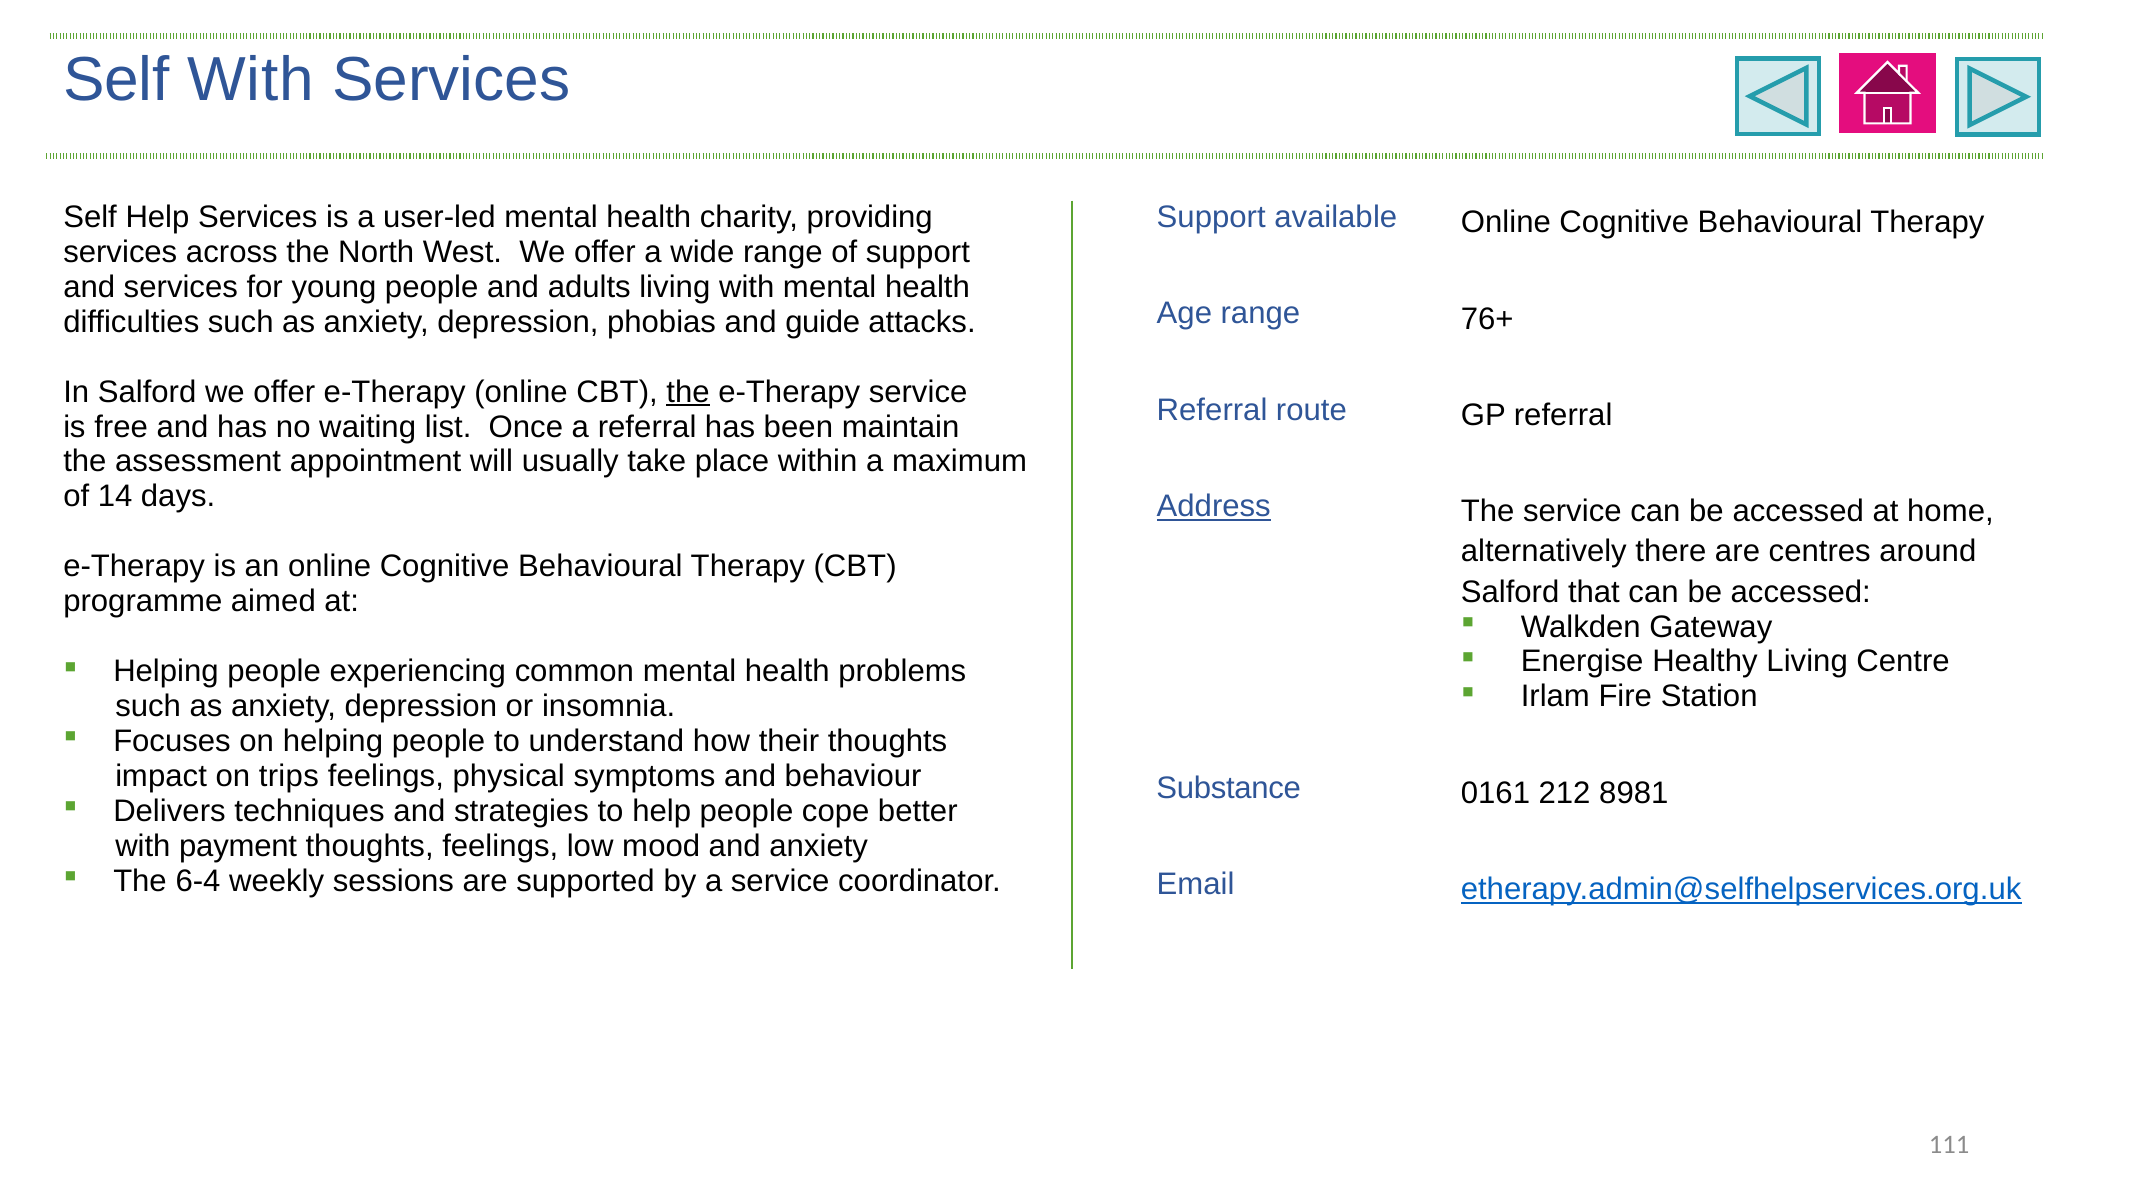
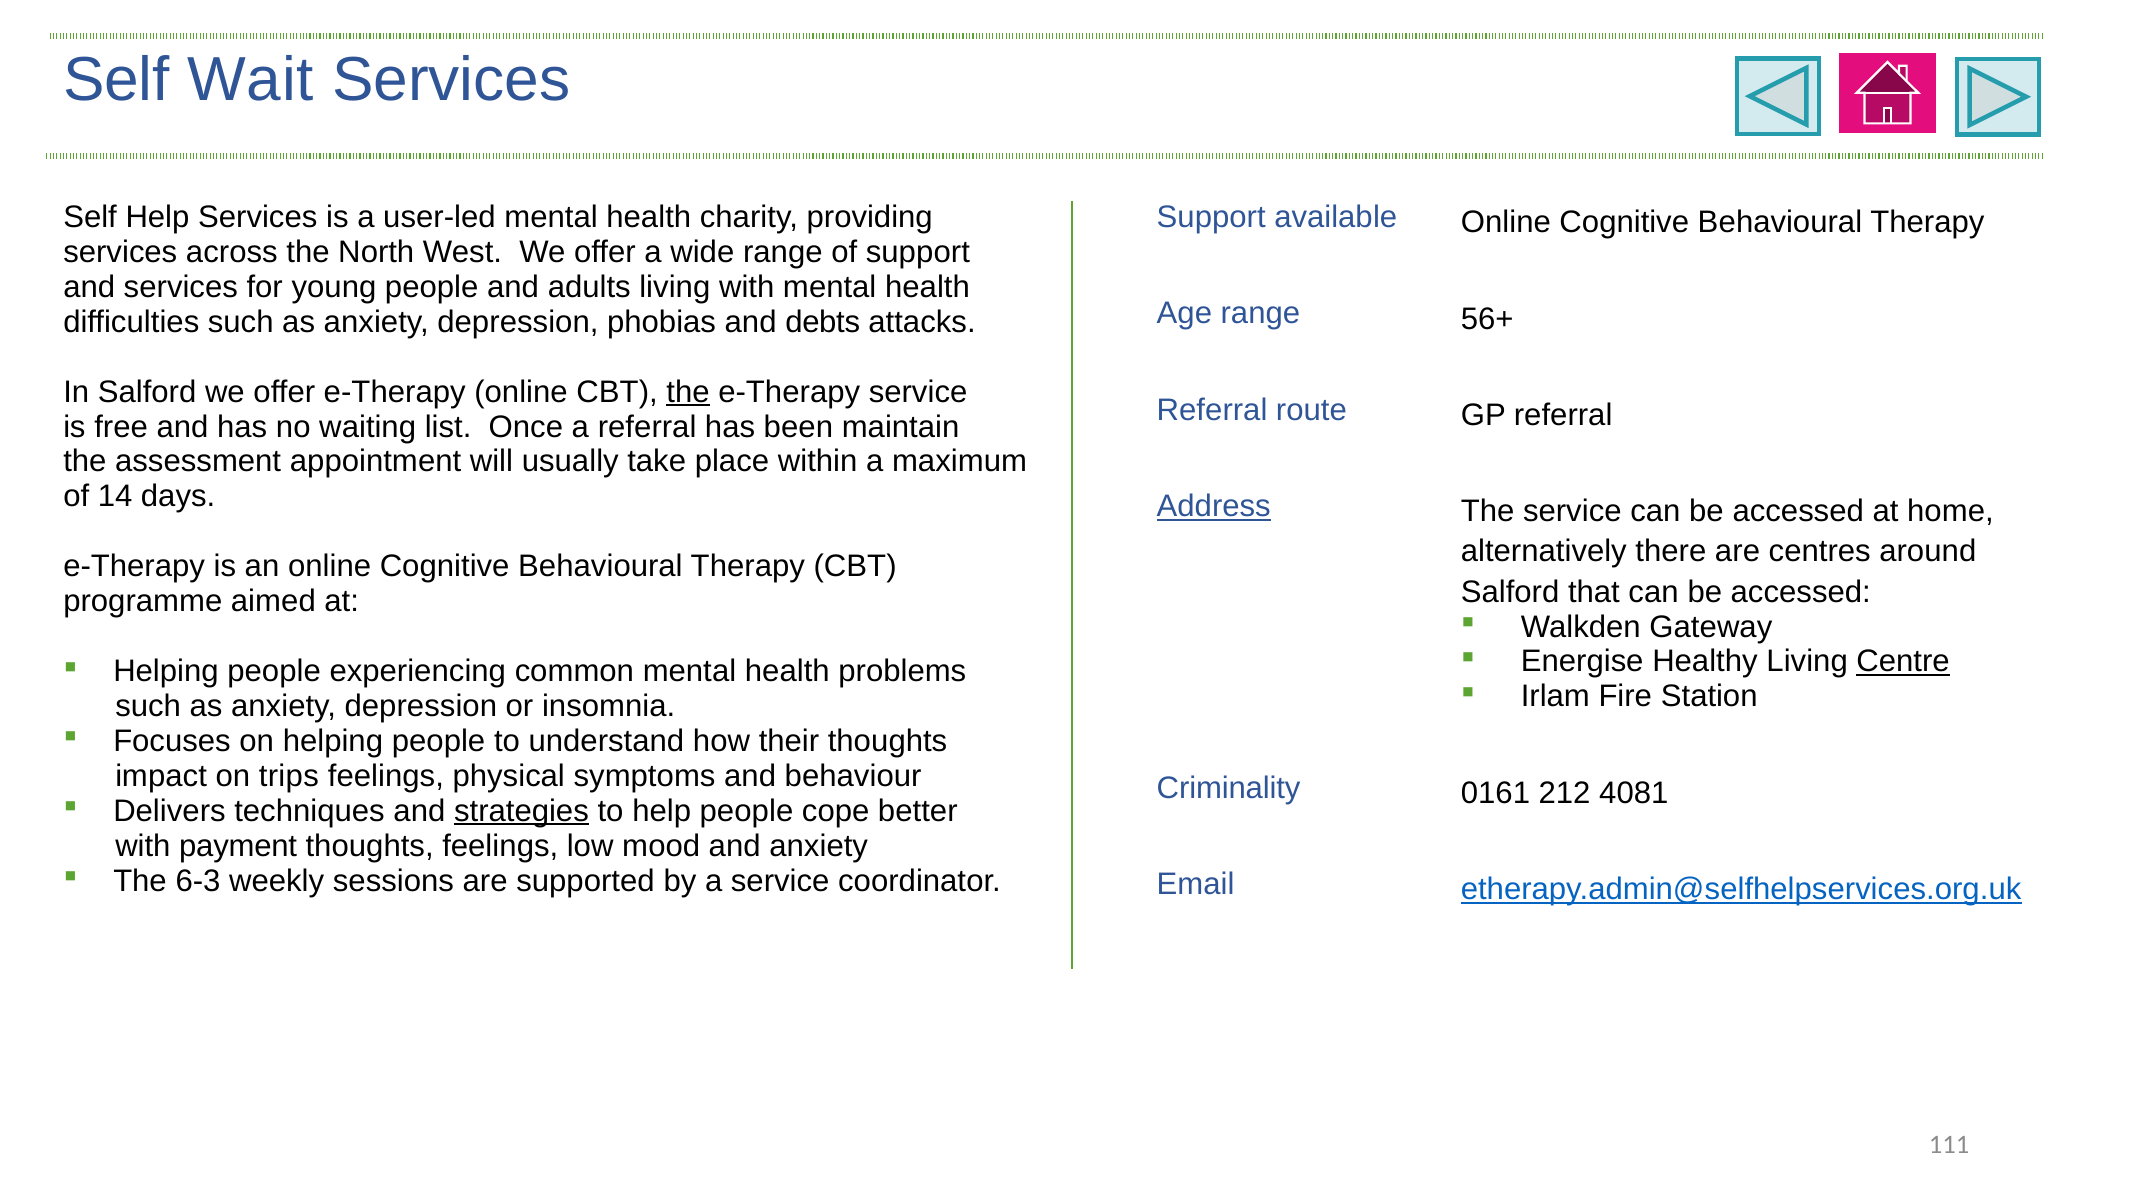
Self With: With -> Wait (251, 80)
76+: 76+ -> 56+ (1487, 319)
guide: guide -> debts (823, 322)
Centre underline: none -> present (1903, 662)
Substance: Substance -> Criminality (1229, 788)
8981: 8981 -> 4081 (1634, 793)
strategies underline: none -> present (521, 811)
6-4: 6-4 -> 6-3 (198, 881)
